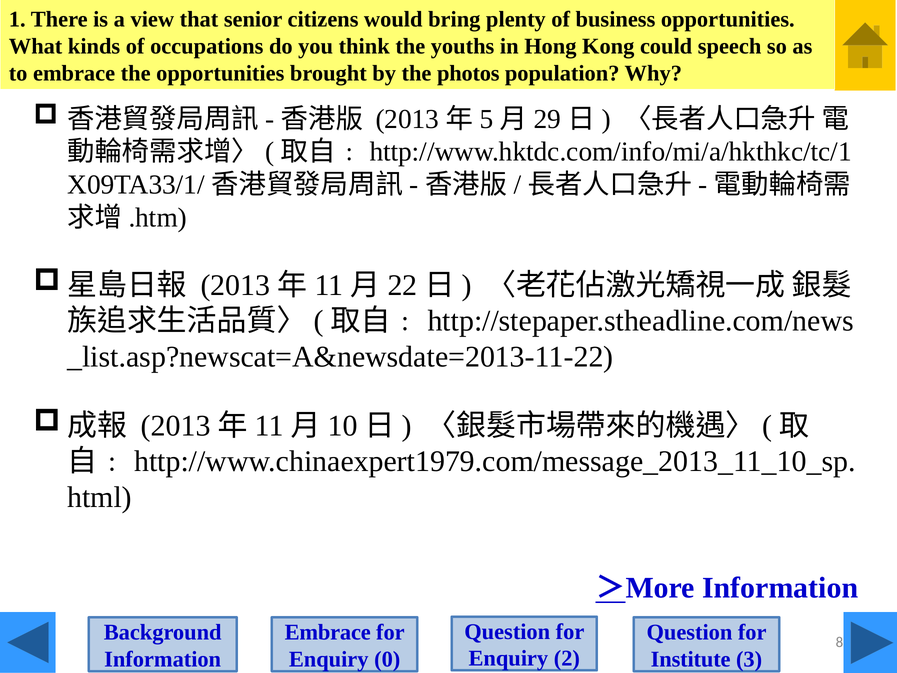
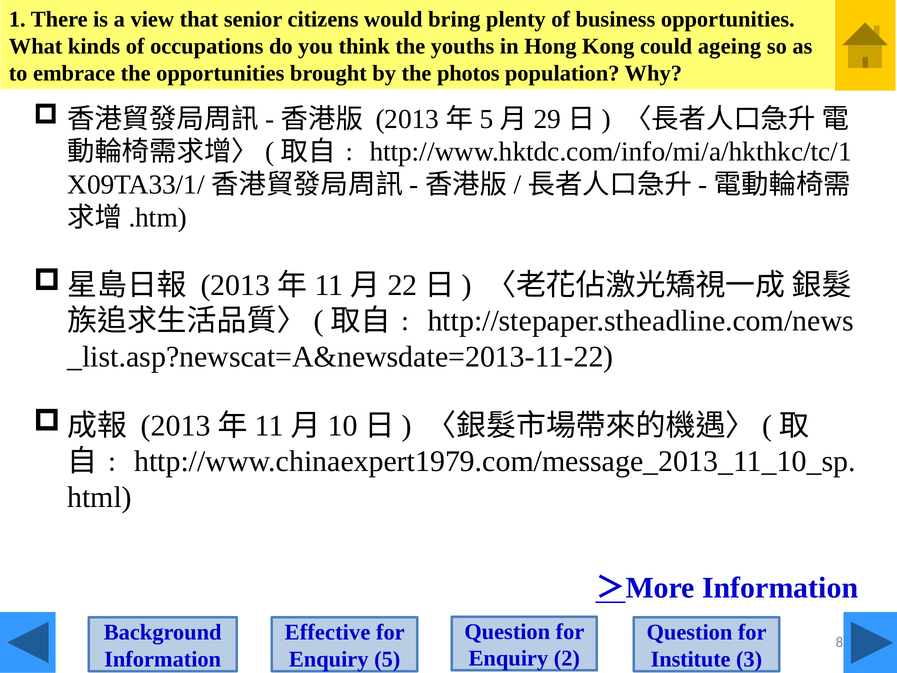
speech: speech -> ageing (729, 46)
Embrace: Embrace -> Effective (328, 632)
0: 0 -> 5 (387, 659)
